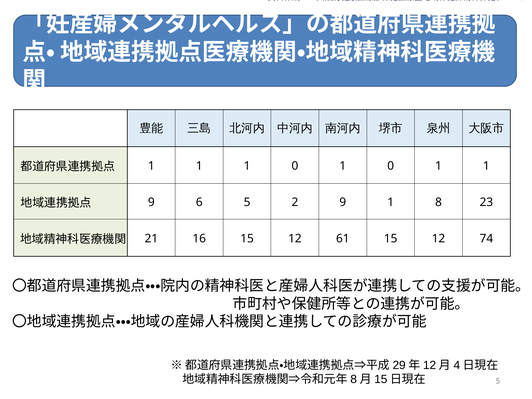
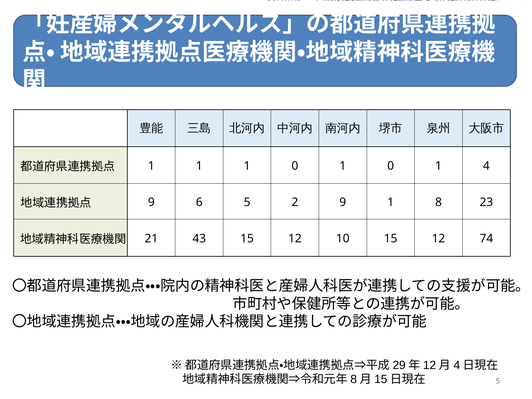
0 1 1: 1 -> 4 (486, 166)
16: 16 -> 43 (199, 239)
61: 61 -> 10 (343, 239)
